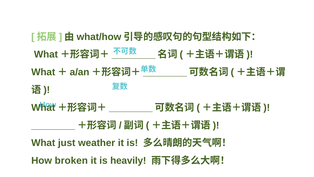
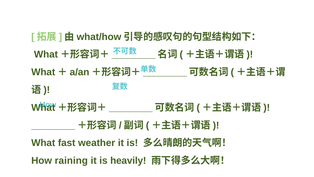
just: just -> fast (67, 143)
broken: broken -> raining (71, 160)
